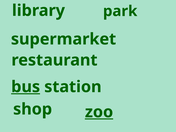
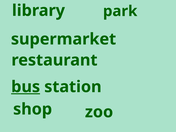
zoo underline: present -> none (99, 112)
